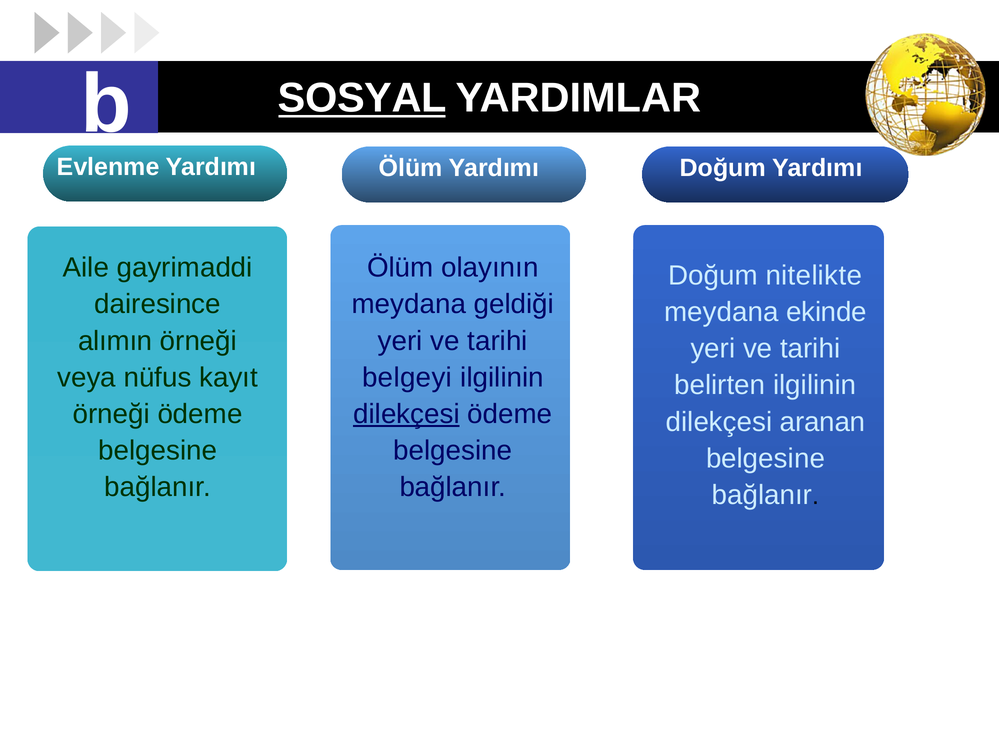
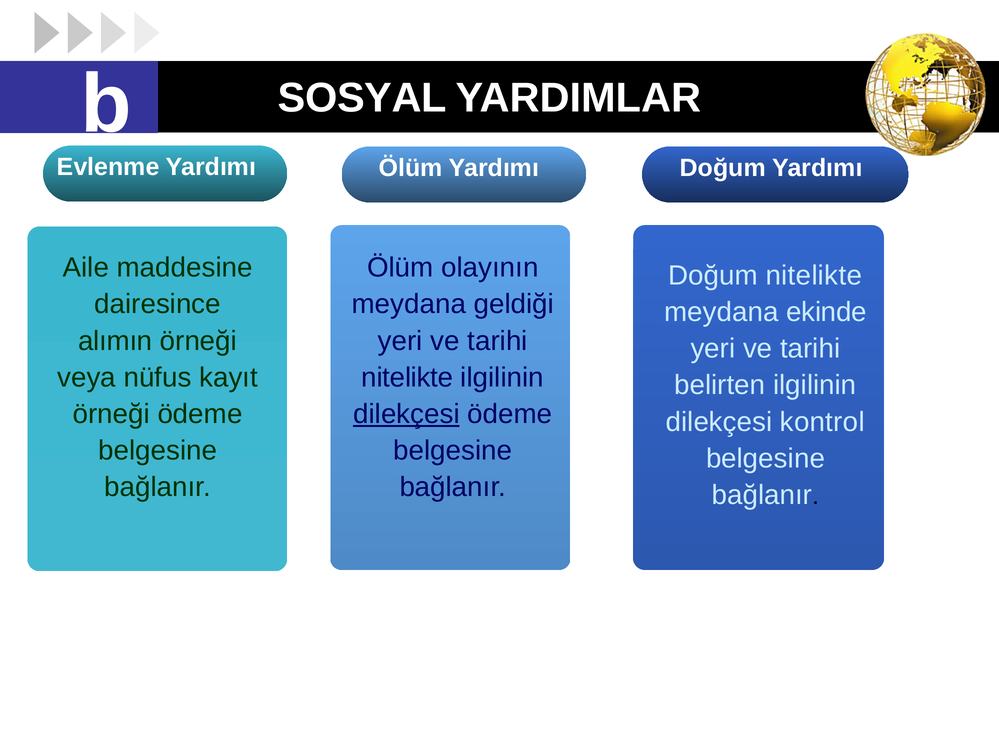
SOSYAL underline: present -> none (362, 98)
gayrimaddi: gayrimaddi -> maddesine (185, 268)
belgeyi: belgeyi -> nitelikte (407, 378)
aranan: aranan -> kontrol (822, 422)
